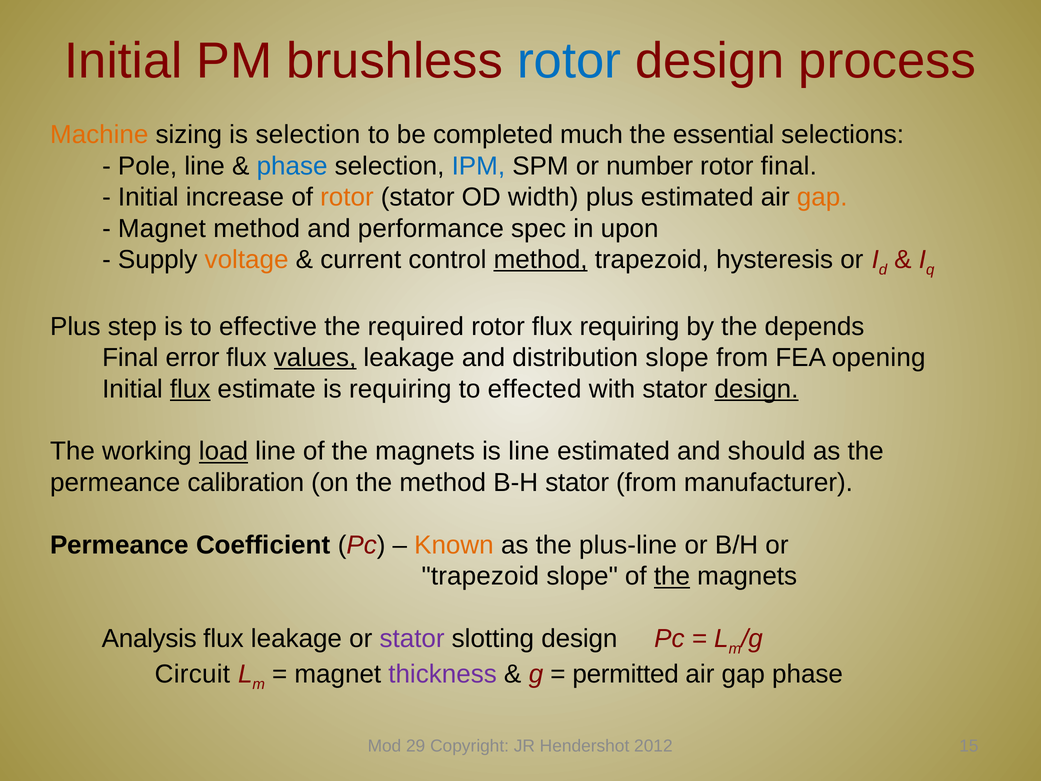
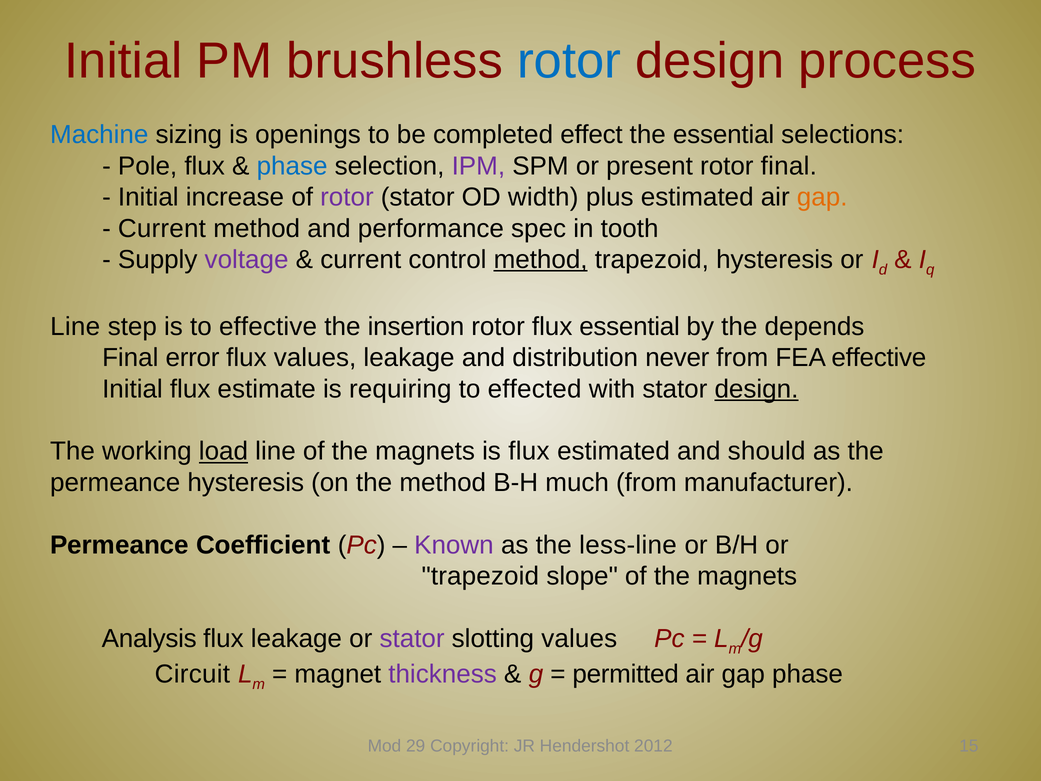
Machine colour: orange -> blue (99, 135)
is selection: selection -> openings (308, 135)
much: much -> effect (591, 135)
Pole line: line -> flux (205, 166)
IPM colour: blue -> purple (478, 166)
number: number -> present (650, 166)
rotor colour: orange -> purple (347, 197)
Magnet: Magnet -> Current (162, 228)
upon: upon -> tooth (630, 228)
voltage colour: orange -> purple (247, 260)
Plus: Plus -> Line (75, 326)
required: required -> insertion (416, 326)
flux requiring: requiring -> essential (630, 326)
values underline: present -> none (315, 358)
distribution slope: slope -> never (677, 358)
FEA opening: opening -> effective (879, 358)
flux underline: present -> none (190, 389)
is line: line -> flux (529, 451)
permeance calibration: calibration -> hysteresis (246, 482)
B-H stator: stator -> much (577, 482)
Known colour: orange -> purple (454, 545)
plus-line: plus-line -> less-line (628, 545)
the underline: present -> none (672, 576)
slotting design: design -> values (579, 639)
